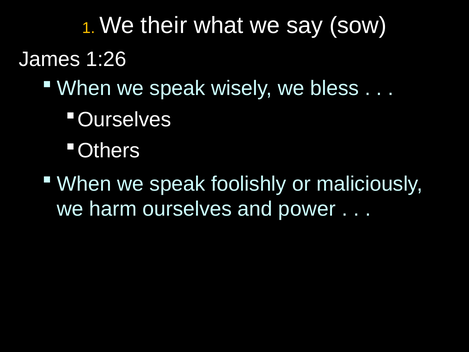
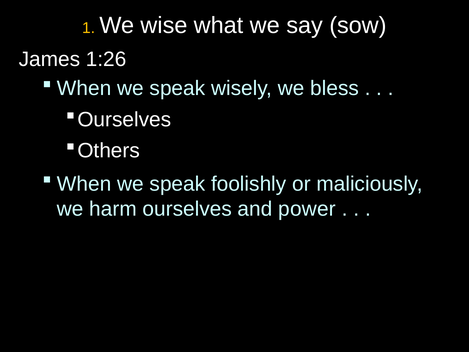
their: their -> wise (164, 26)
